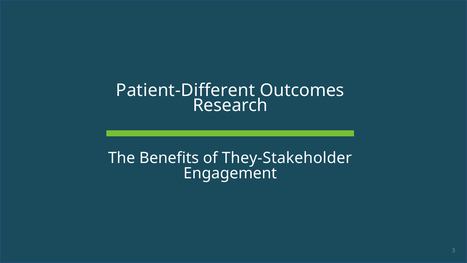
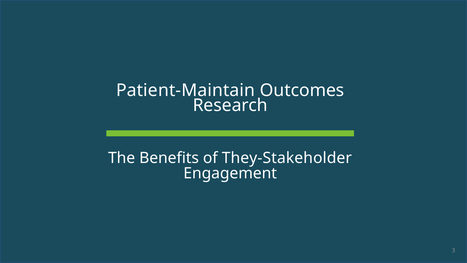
Patient-Different: Patient-Different -> Patient-Maintain (186, 90)
